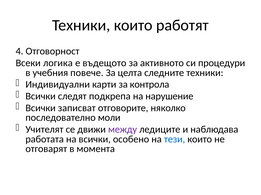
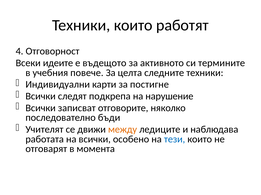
логика: логика -> идеите (58, 63)
процедури: процедури -> термините (222, 63)
контрола: контрола -> постигне (149, 85)
моли: моли -> бъди (109, 118)
между colour: purple -> orange (123, 130)
